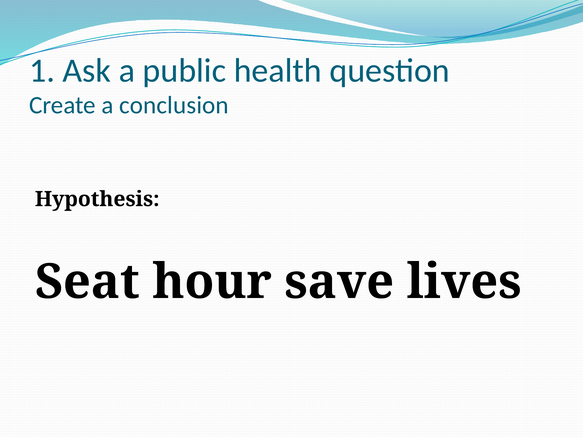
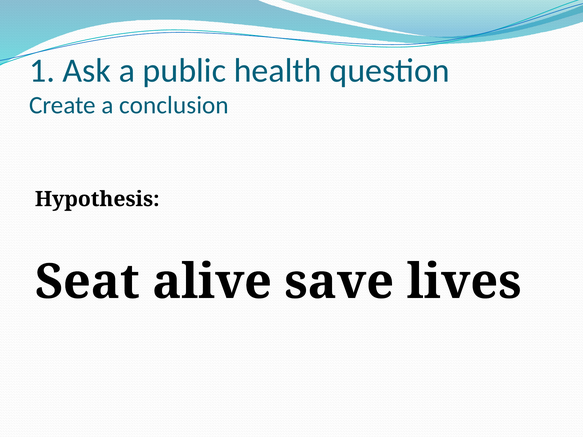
hour: hour -> alive (212, 282)
